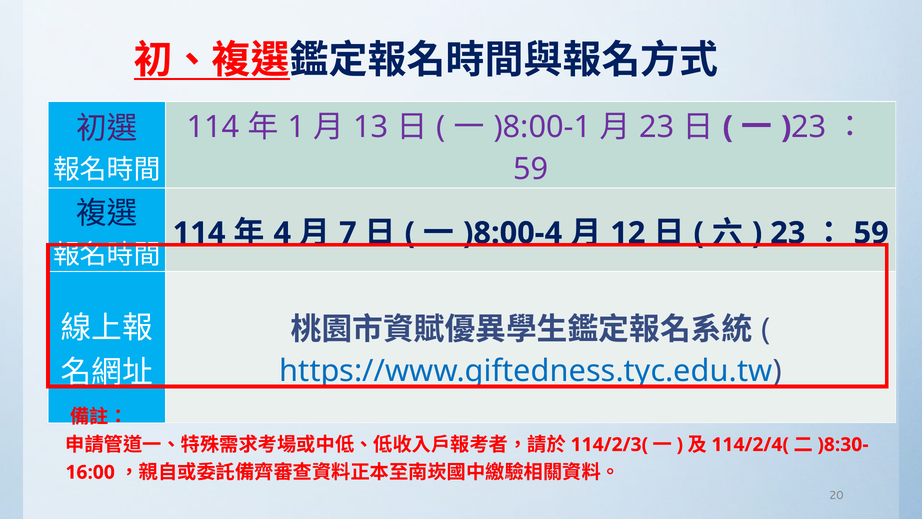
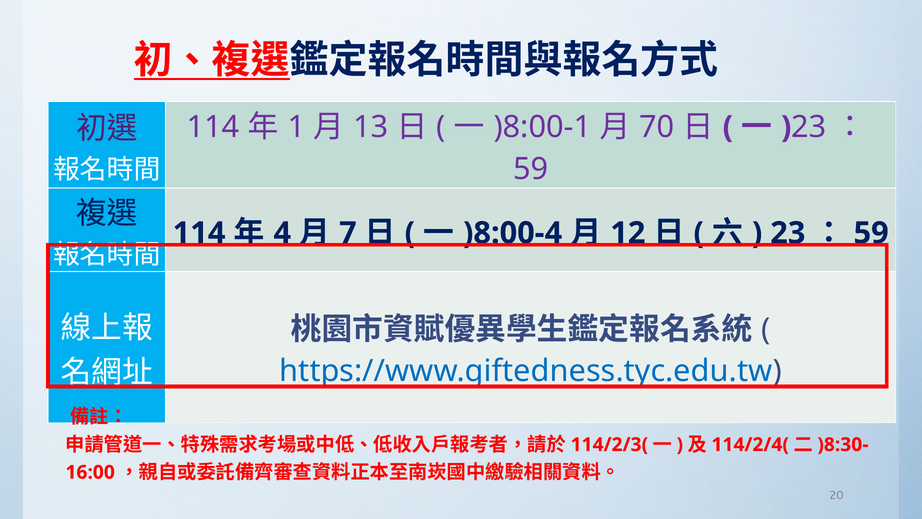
23: 23 -> 70 (657, 127)
